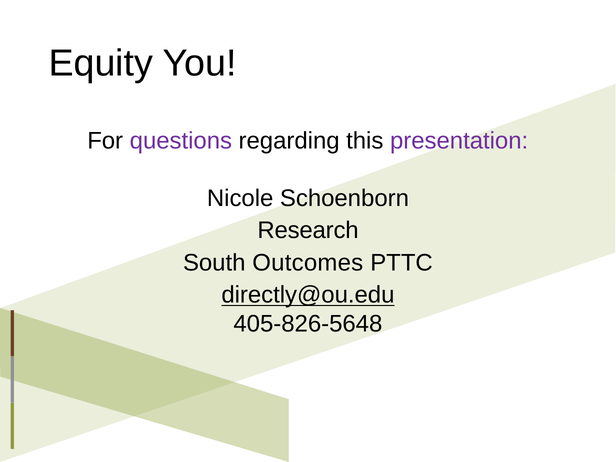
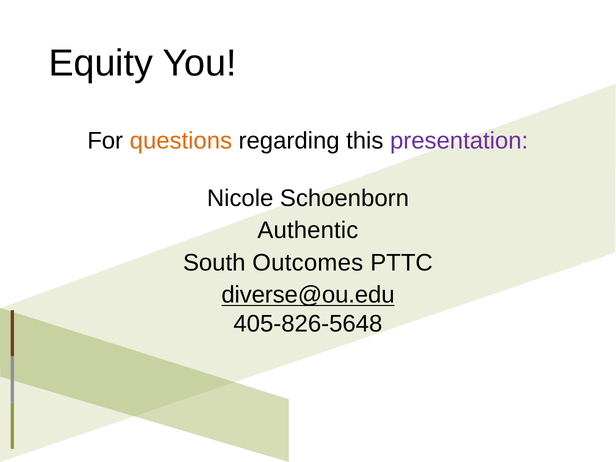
questions colour: purple -> orange (181, 141)
Research: Research -> Authentic (308, 231)
directly@ou.edu: directly@ou.edu -> diverse@ou.edu (308, 295)
